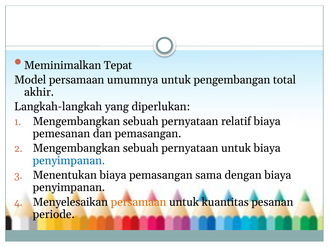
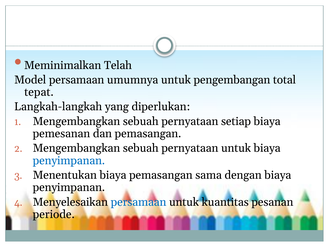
Tepat: Tepat -> Telah (118, 65)
akhir: akhir -> tepat (39, 92)
relatif: relatif -> setiap (236, 121)
persamaan colour: orange -> blue (139, 202)
